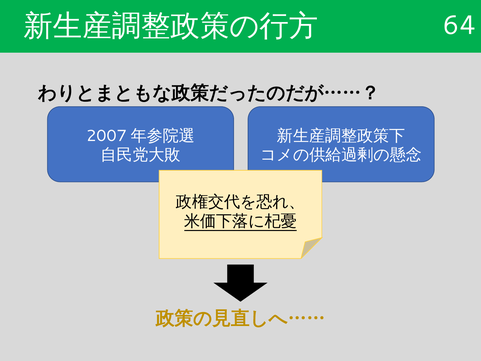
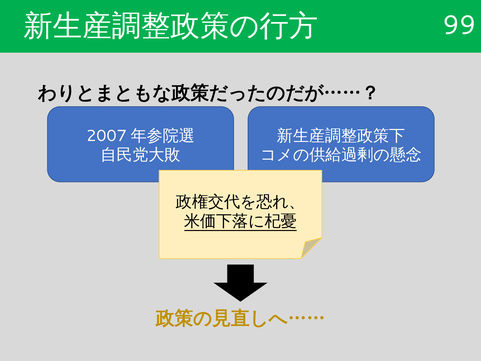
64: 64 -> 99 (459, 25)
